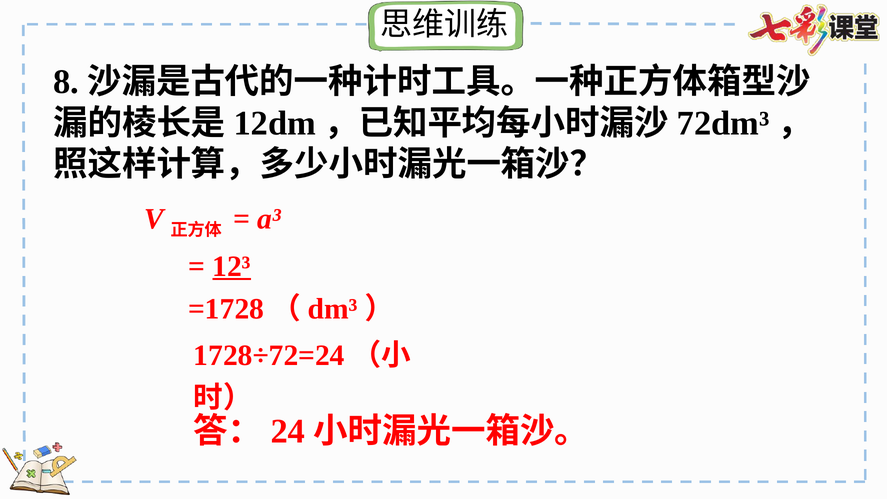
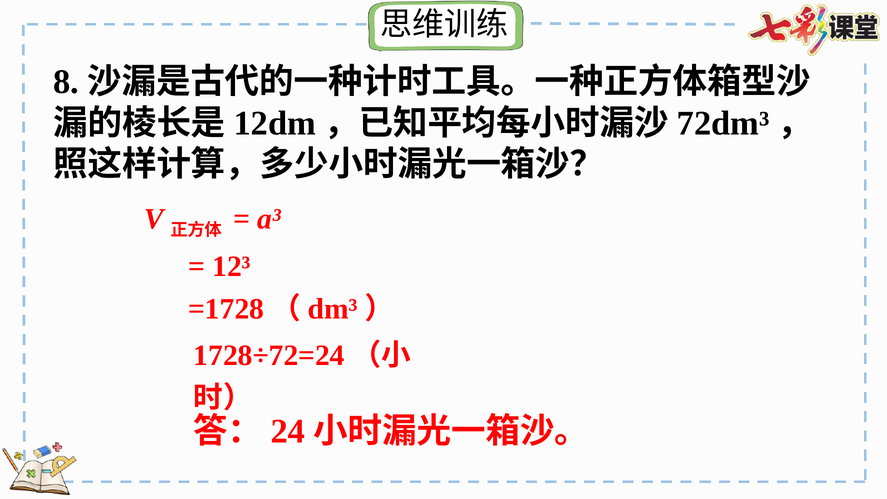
12³ underline: present -> none (232, 266)
